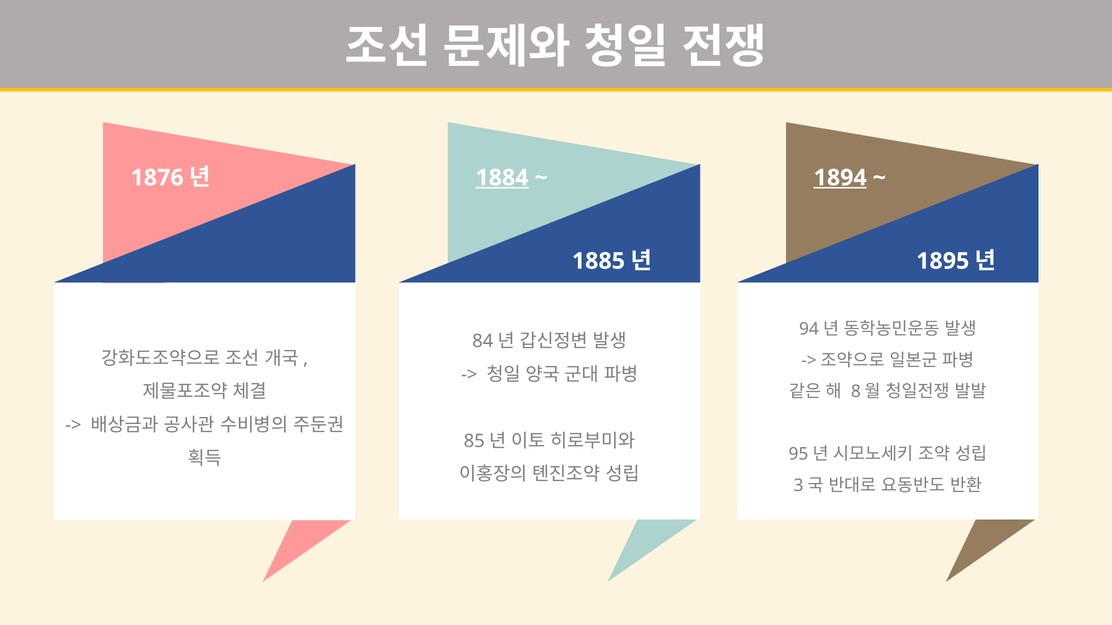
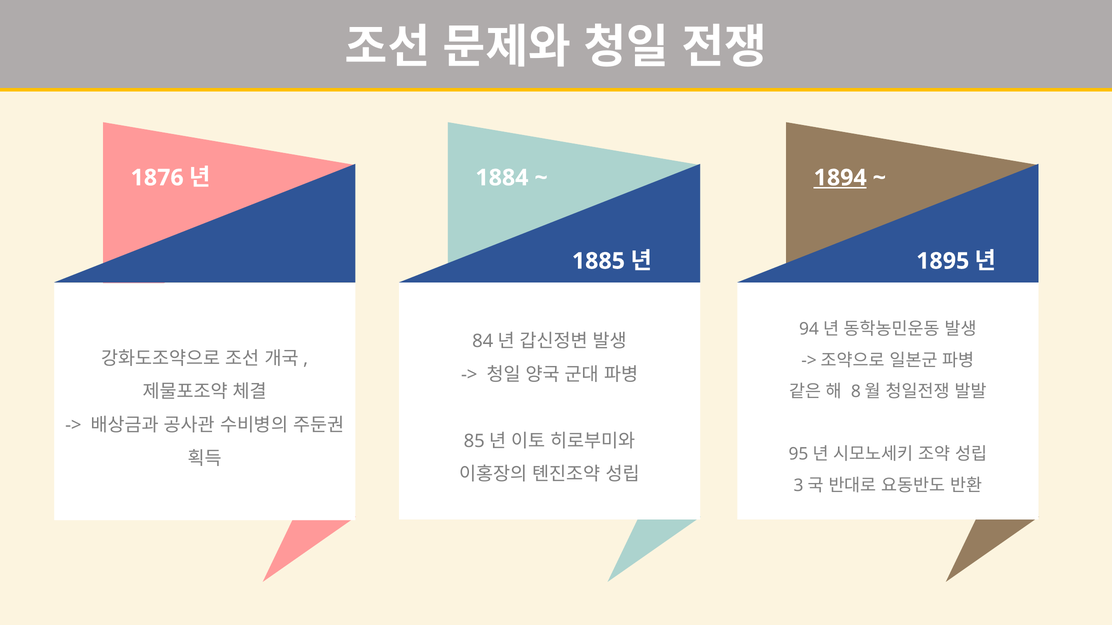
1884 underline: present -> none (502, 178)
